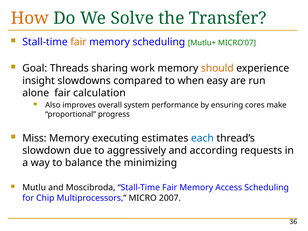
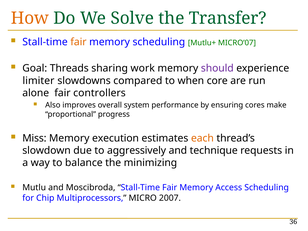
should colour: orange -> purple (217, 68)
insight: insight -> limiter (38, 81)
easy: easy -> core (217, 81)
calculation: calculation -> controllers (99, 93)
executing: executing -> execution (116, 138)
each colour: blue -> orange (202, 138)
according: according -> technique (214, 150)
